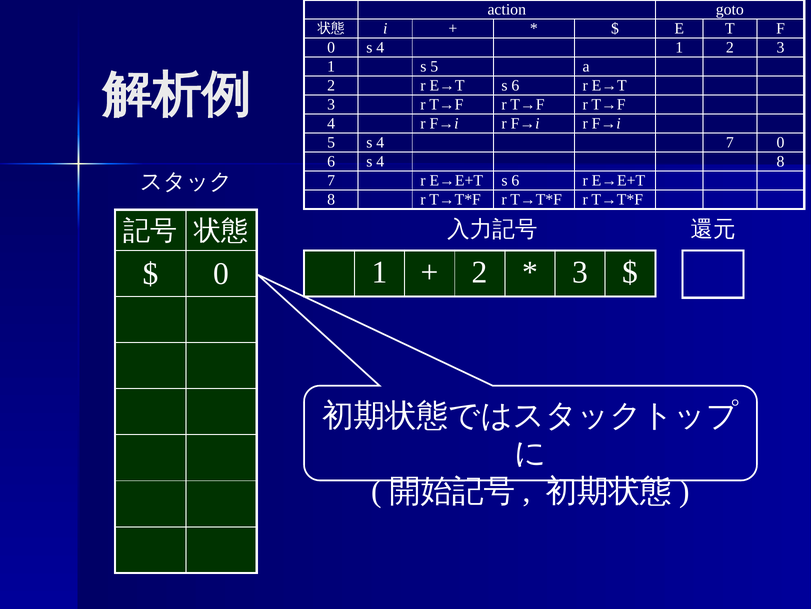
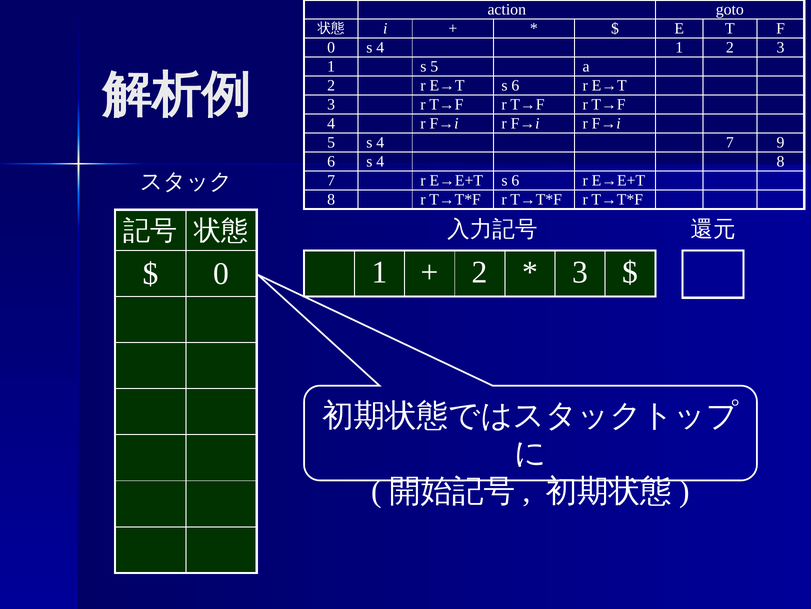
7 0: 0 -> 9 (781, 142)
